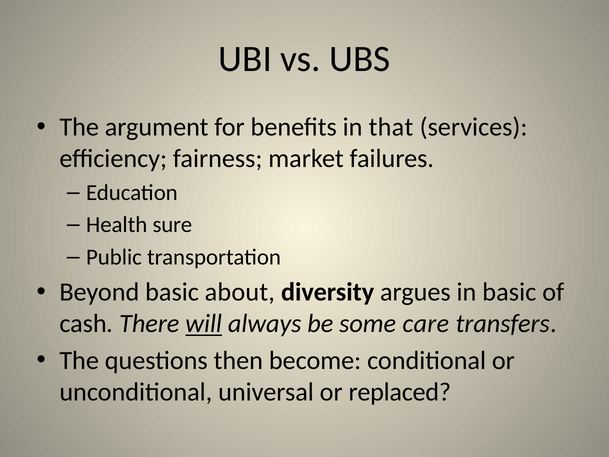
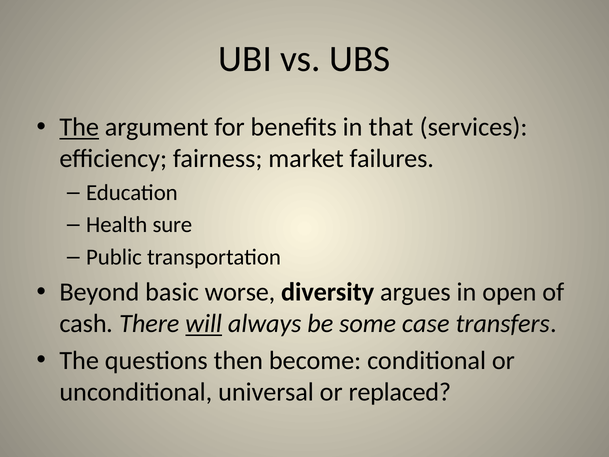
The underline: none -> present (79, 127)
about: about -> worse (240, 292)
in basic: basic -> open (509, 292)
care: care -> case (426, 324)
